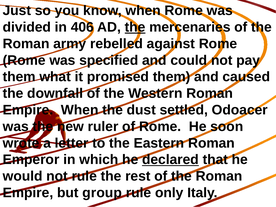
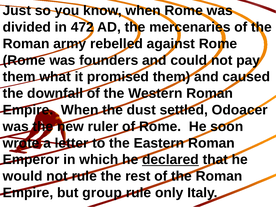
406: 406 -> 472 (82, 27)
the underline: present -> none (135, 27)
specified: specified -> founders (109, 60)
